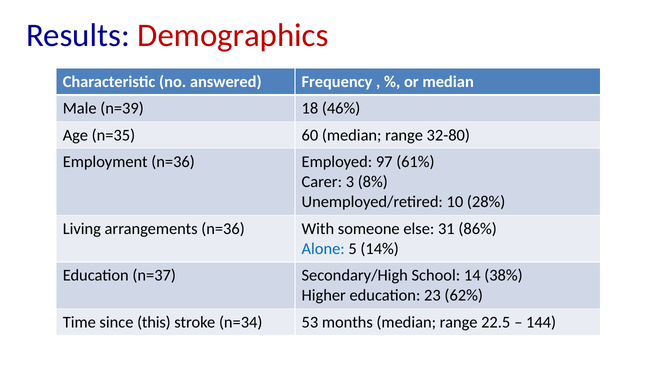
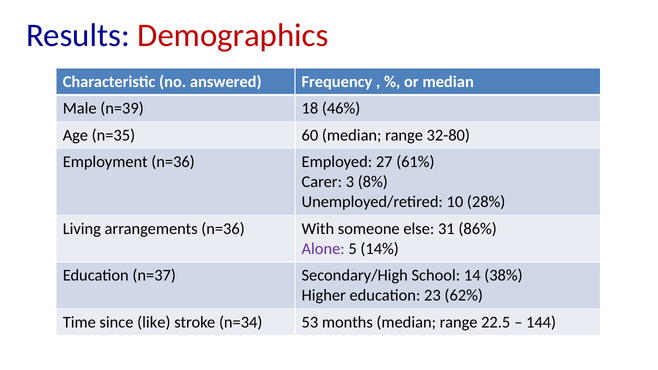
97: 97 -> 27 (384, 162)
Alone colour: blue -> purple (323, 249)
this: this -> like (154, 322)
